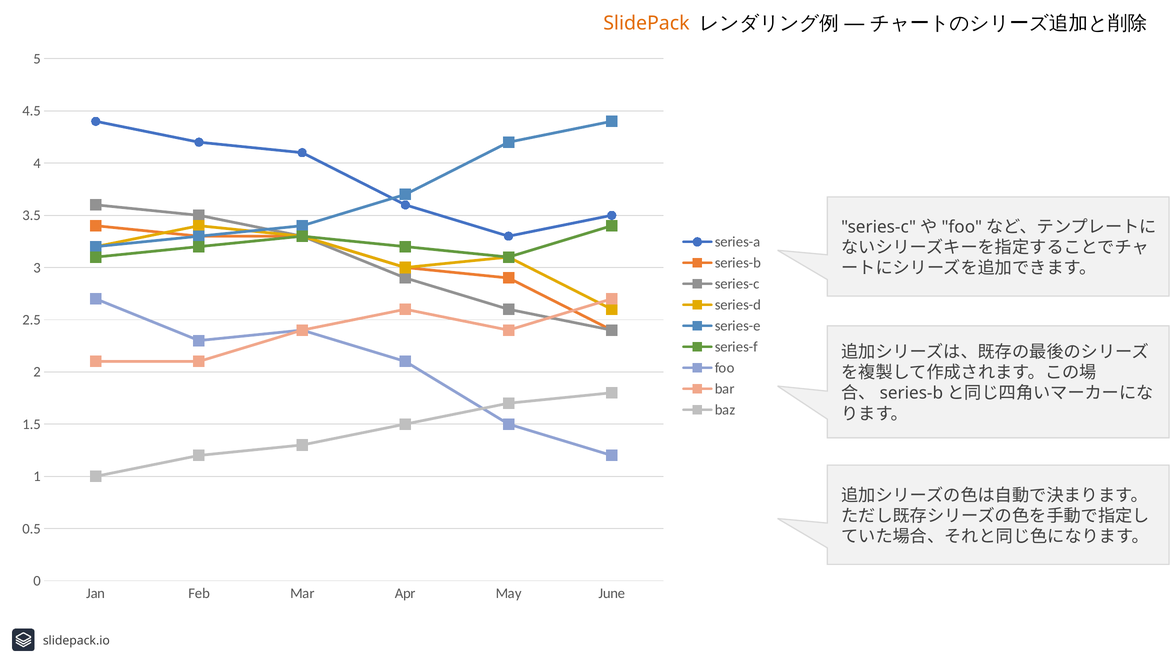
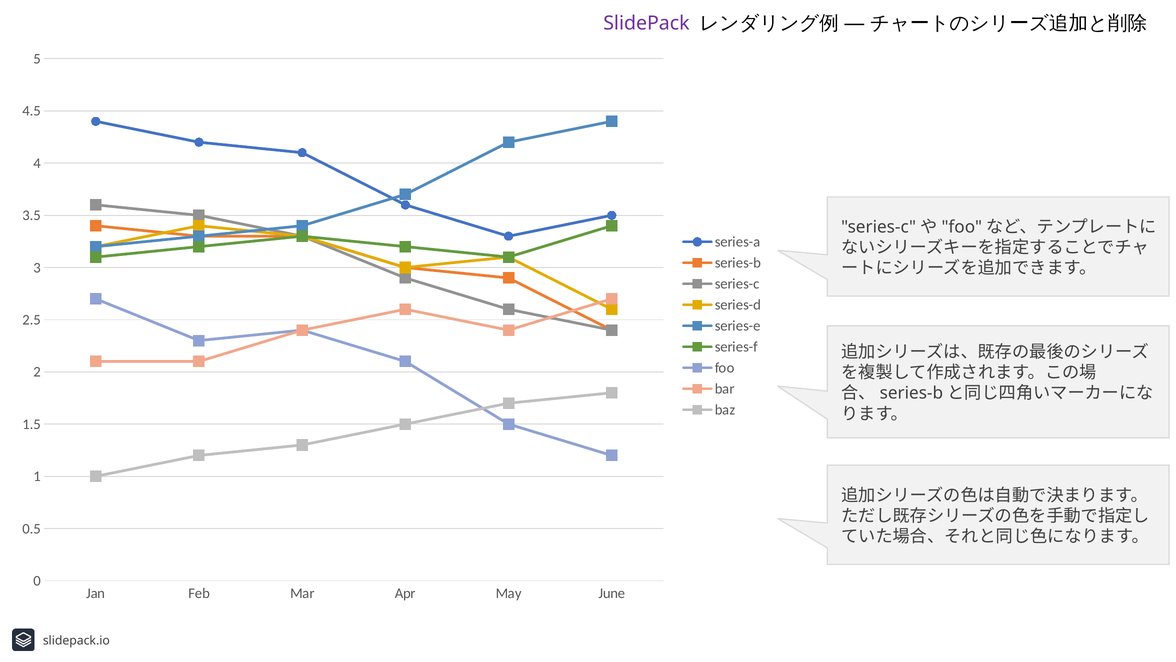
SlidePack colour: orange -> purple (646, 23)
